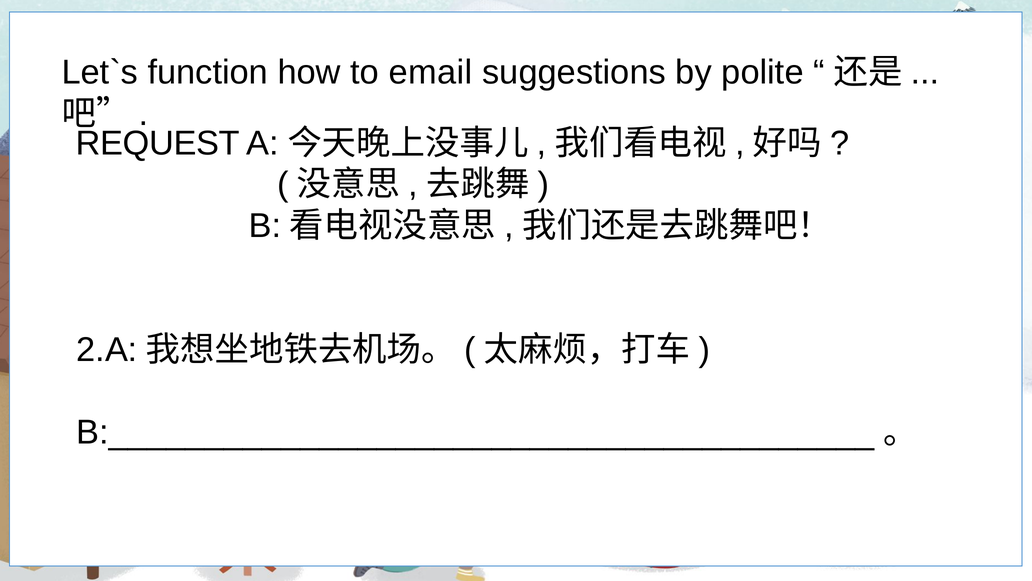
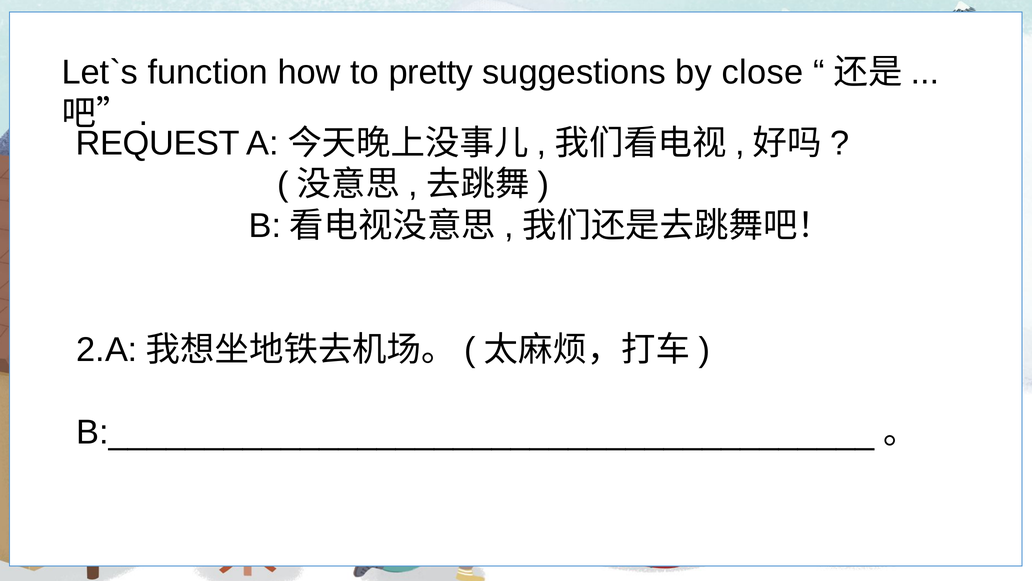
email: email -> pretty (431, 73)
polite: polite -> close (762, 73)
